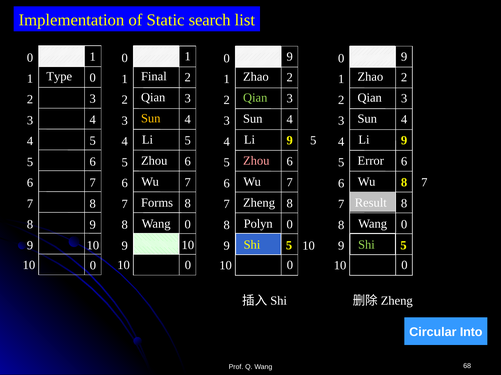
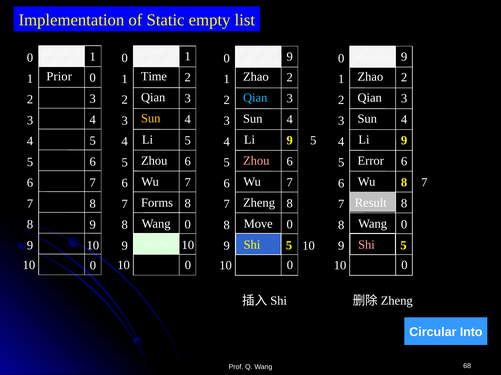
search: search -> empty (210, 20)
Type: Type -> Prior (59, 76)
Final: Final -> Time (154, 77)
Qian colour: light green -> light blue (255, 98)
Polyn: Polyn -> Move (258, 224)
Shi colour: light green -> pink (366, 245)
